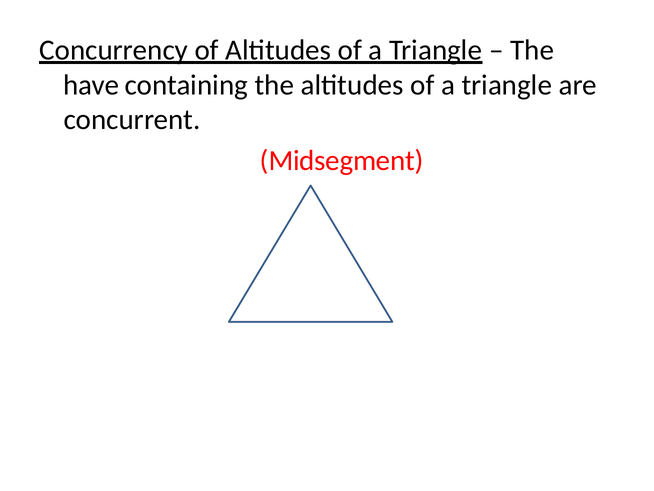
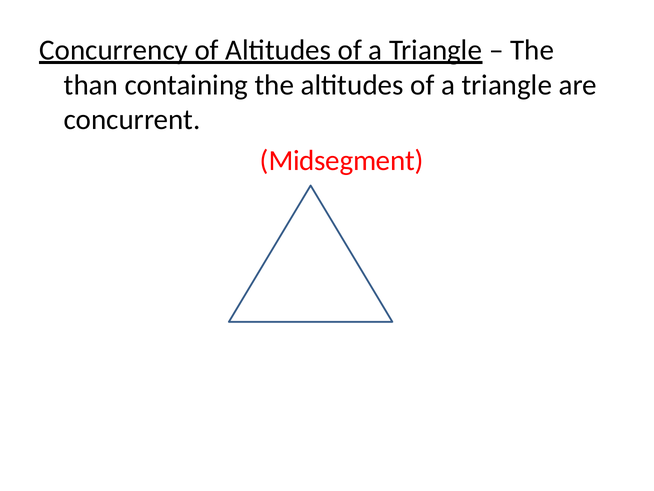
have: have -> than (91, 85)
